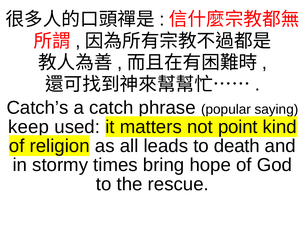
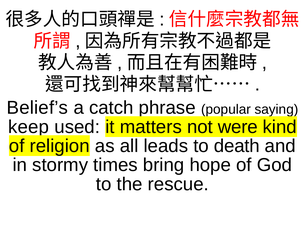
Catch’s: Catch’s -> Belief’s (37, 108)
point: point -> were (238, 127)
